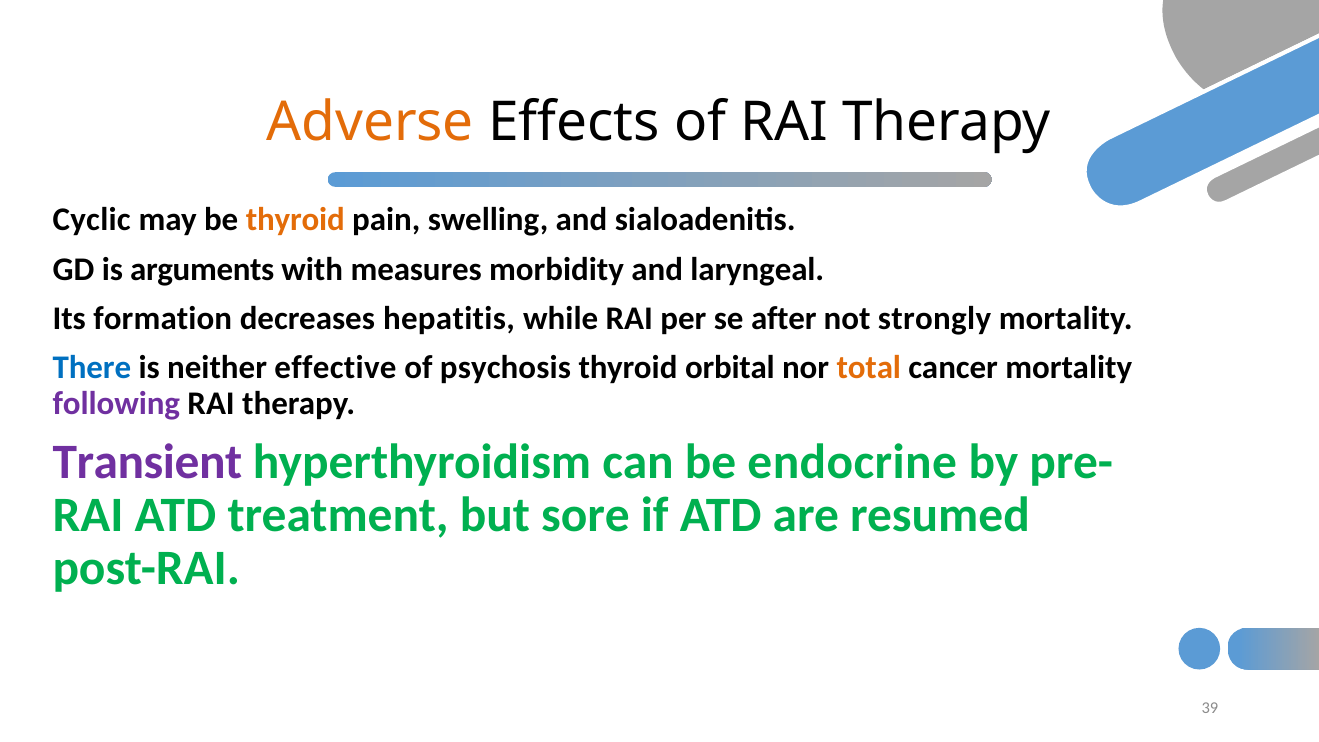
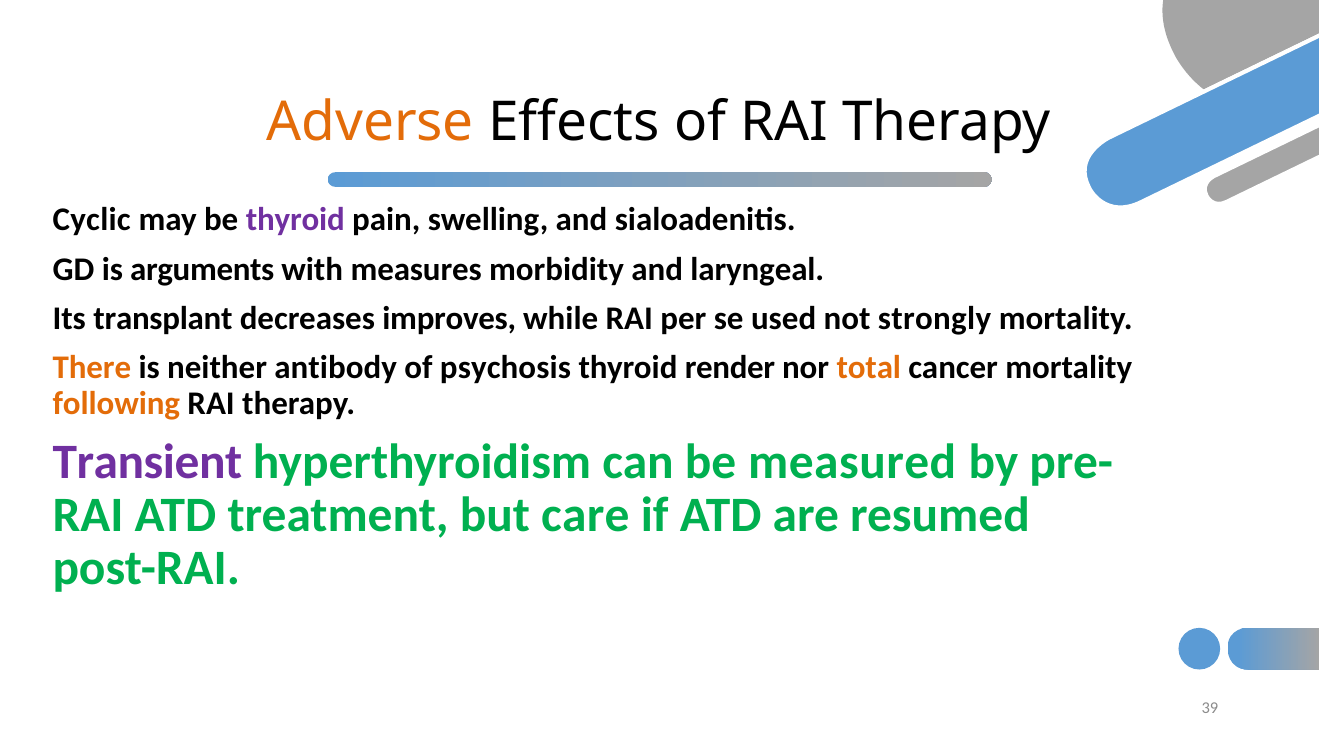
thyroid colour: orange -> purple (295, 220)
formation: formation -> transplant (163, 319)
hepatitis: hepatitis -> improves (449, 319)
after: after -> used (784, 319)
There colour: blue -> orange (92, 368)
effective: effective -> antibody (336, 368)
orbital: orbital -> render (730, 368)
following colour: purple -> orange (116, 404)
endocrine: endocrine -> measured (852, 462)
sore: sore -> care (585, 515)
